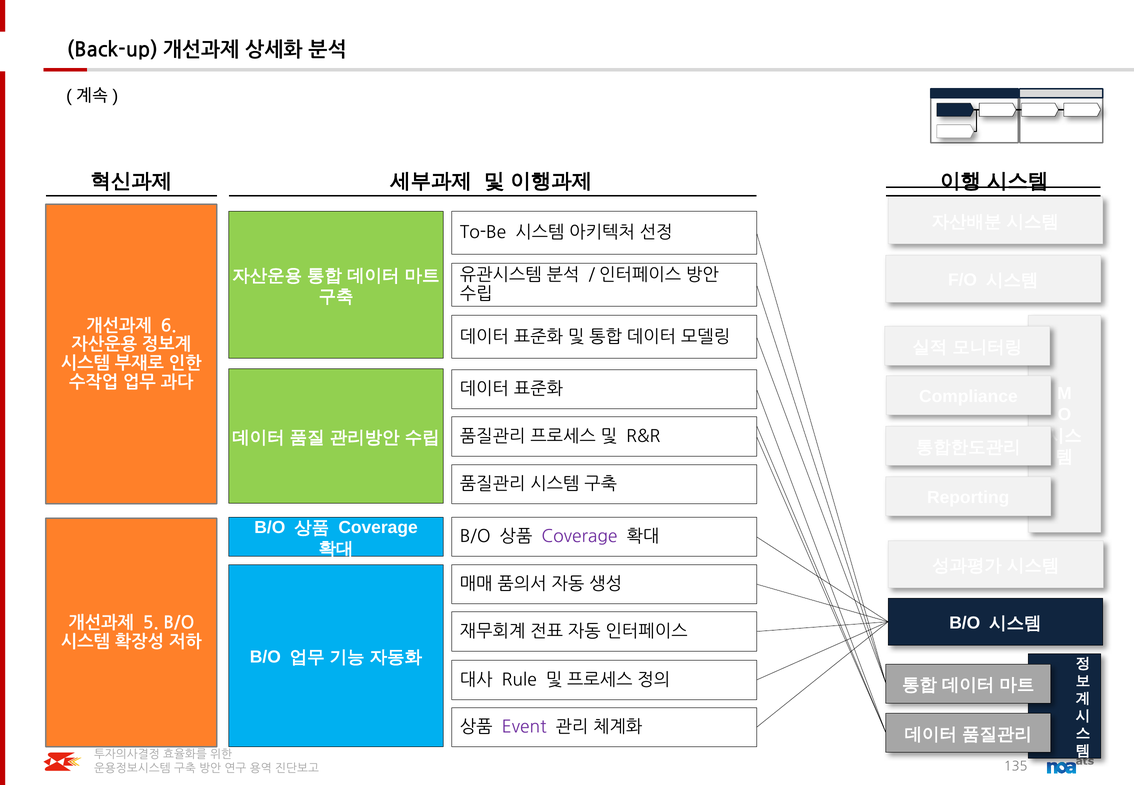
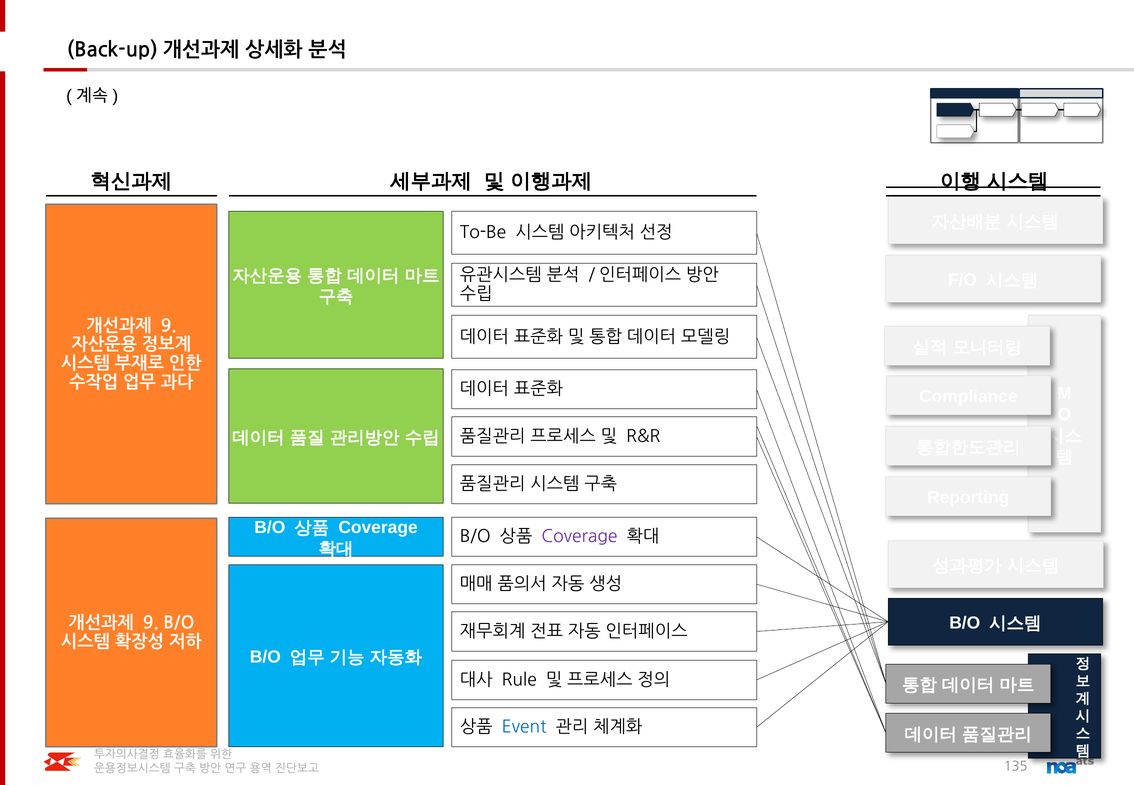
6: 6 -> 9 (169, 326)
5: 5 -> 9 (151, 623)
Event colour: purple -> blue (524, 727)
